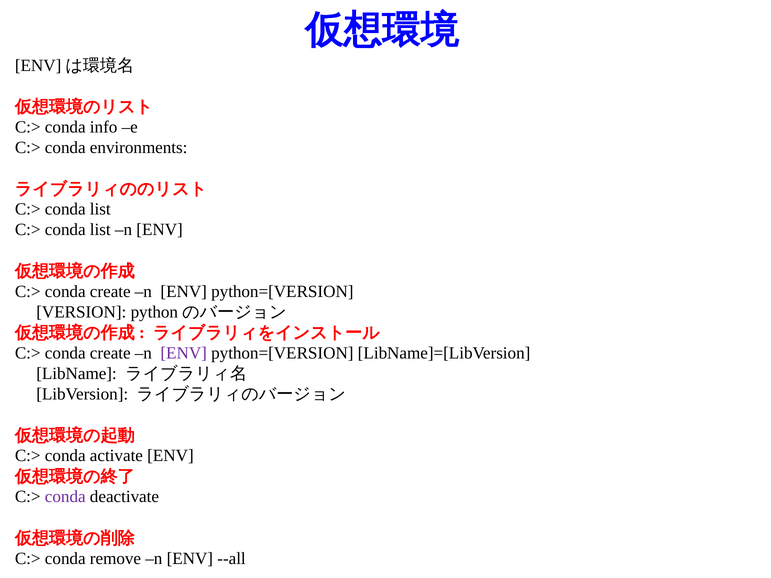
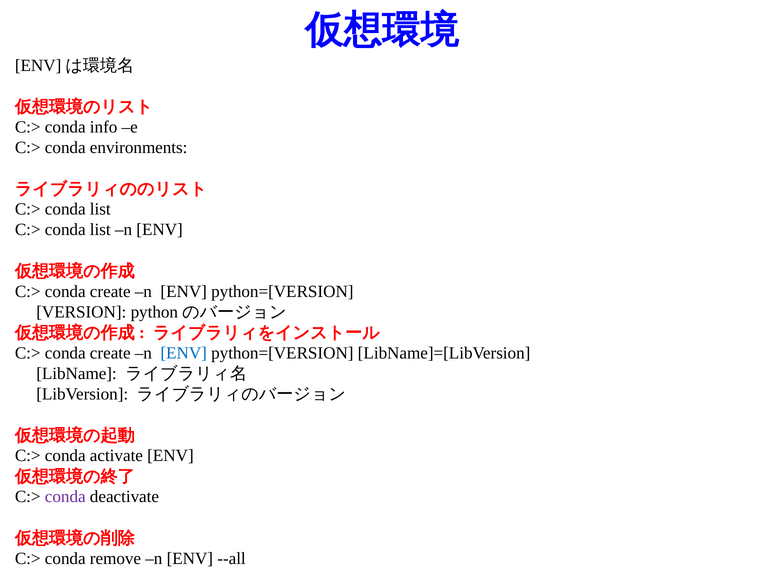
ENV colour: purple -> blue (184, 353)
